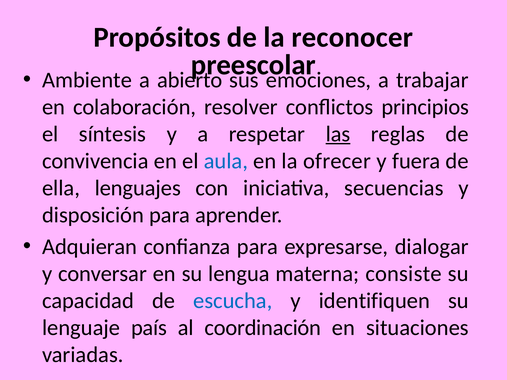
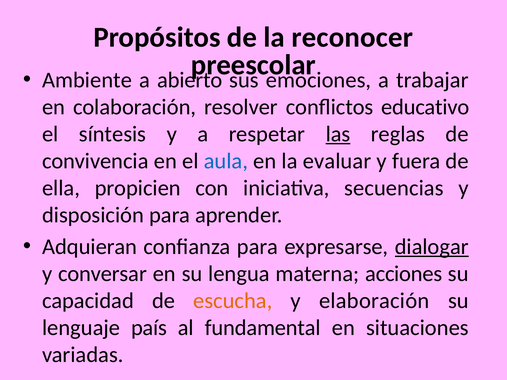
principios: principios -> educativo (425, 107)
ofrecer: ofrecer -> evaluar (337, 161)
lenguajes: lenguajes -> propicien (138, 188)
dialogar underline: none -> present (432, 247)
consiste: consiste -> acciones (404, 274)
escucha colour: blue -> orange (233, 301)
identifiquen: identifiquen -> elaboración (374, 301)
coordinación: coordinación -> fundamental (263, 328)
